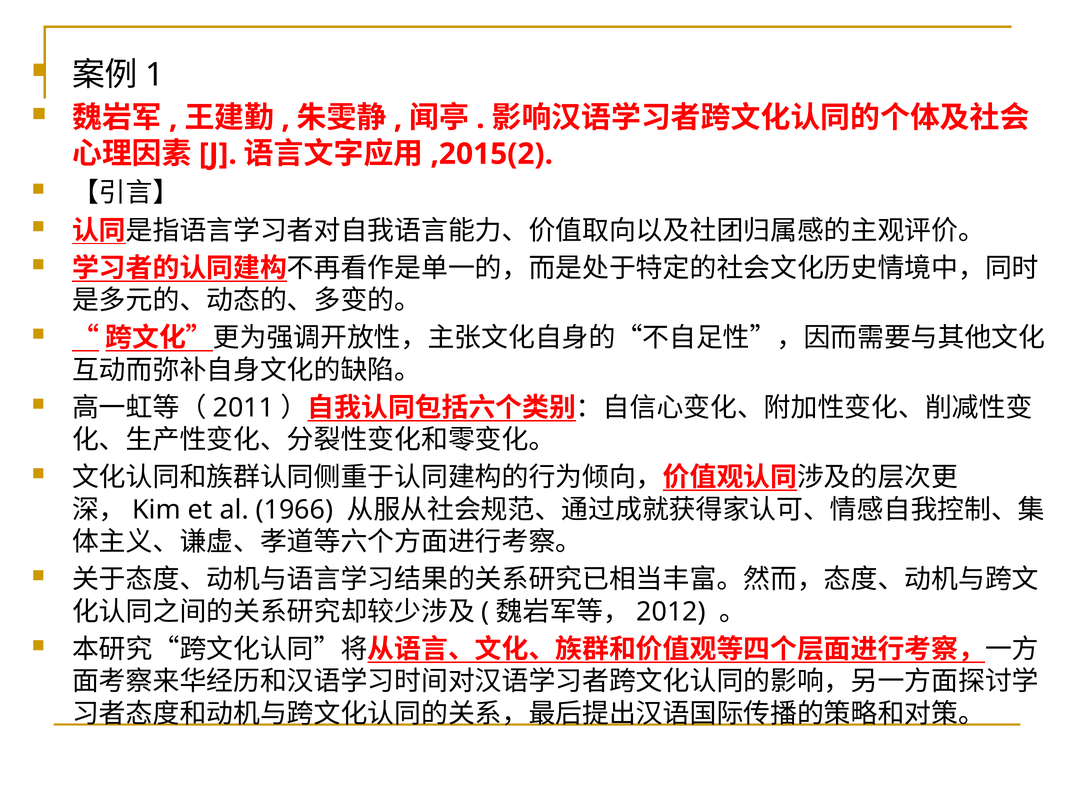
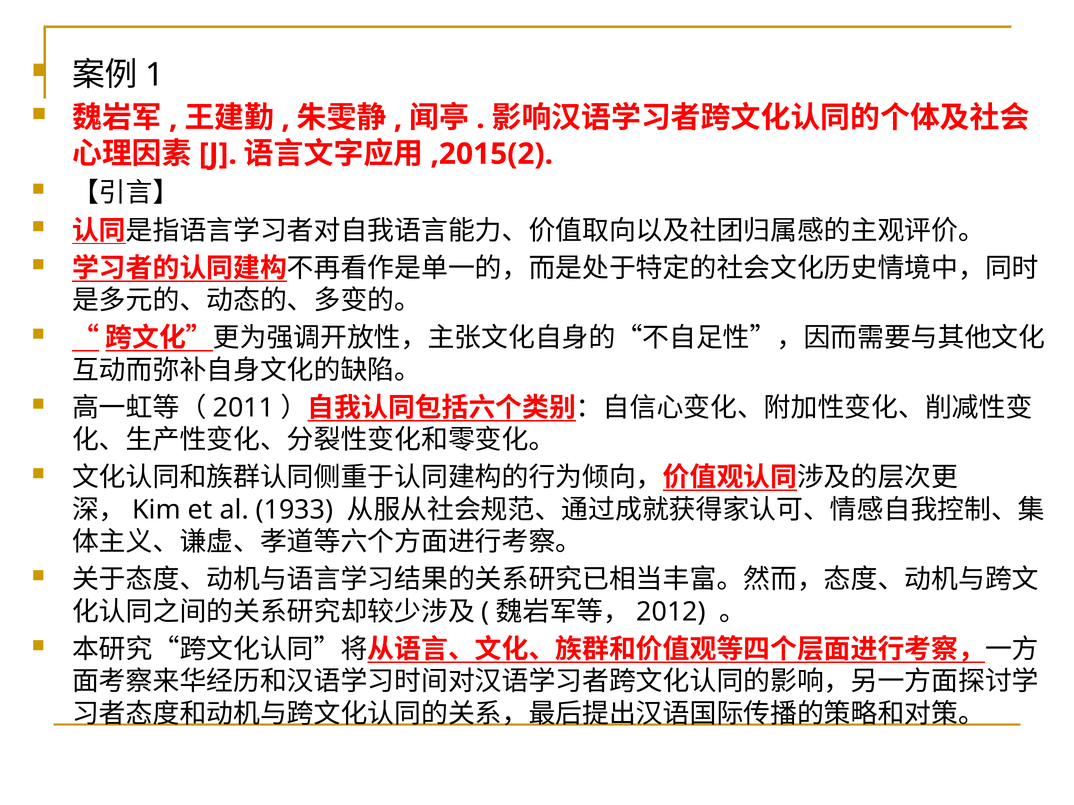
1966: 1966 -> 1933 (294, 510)
